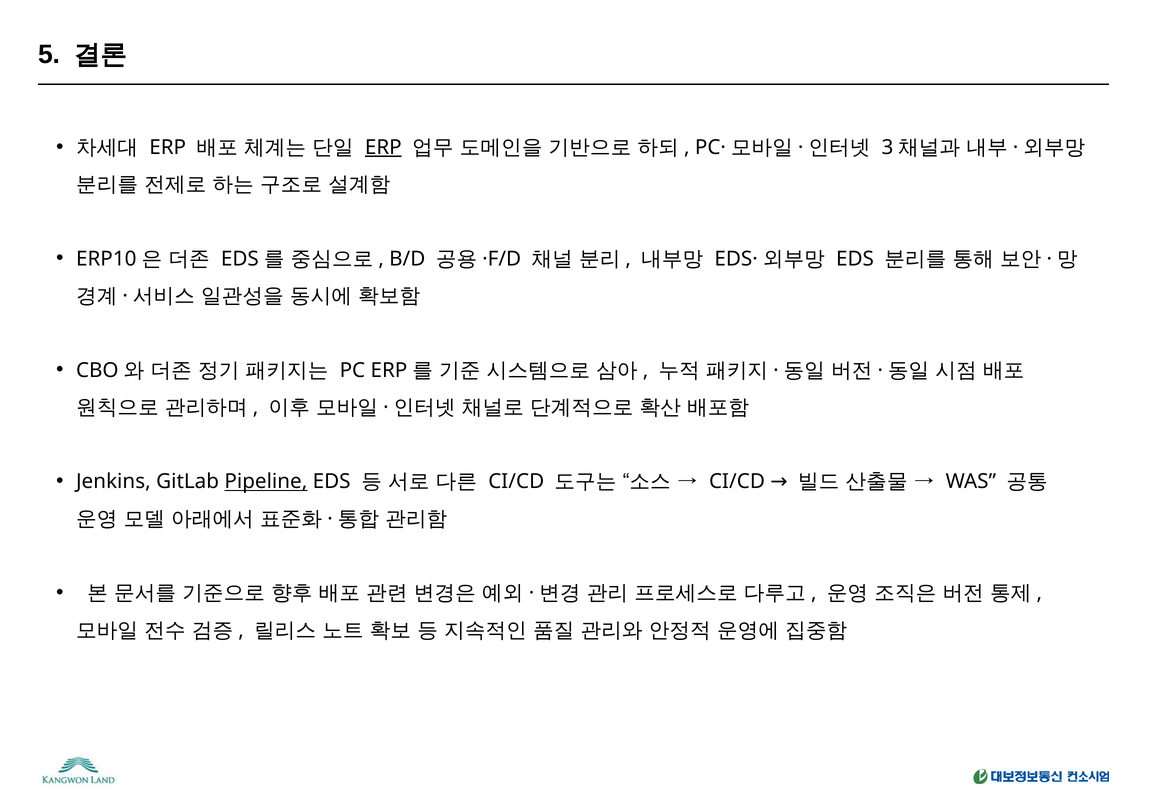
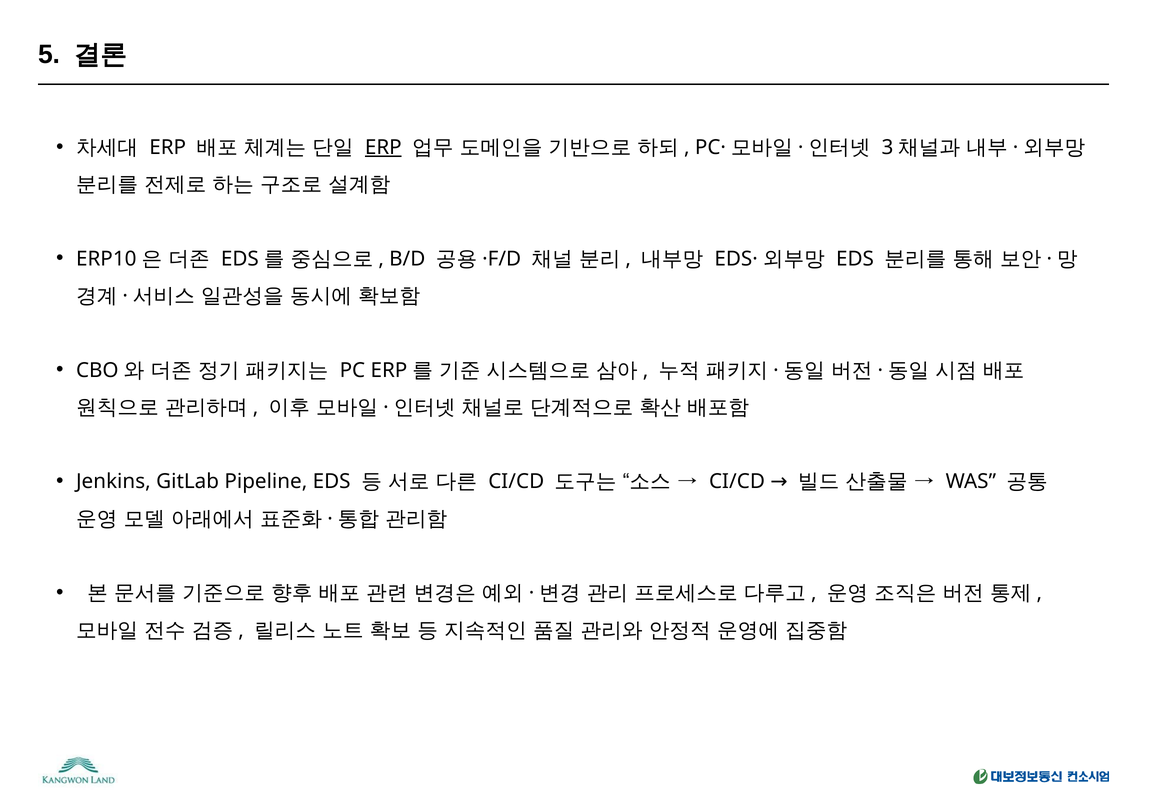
Pipeline underline: present -> none (266, 482)
